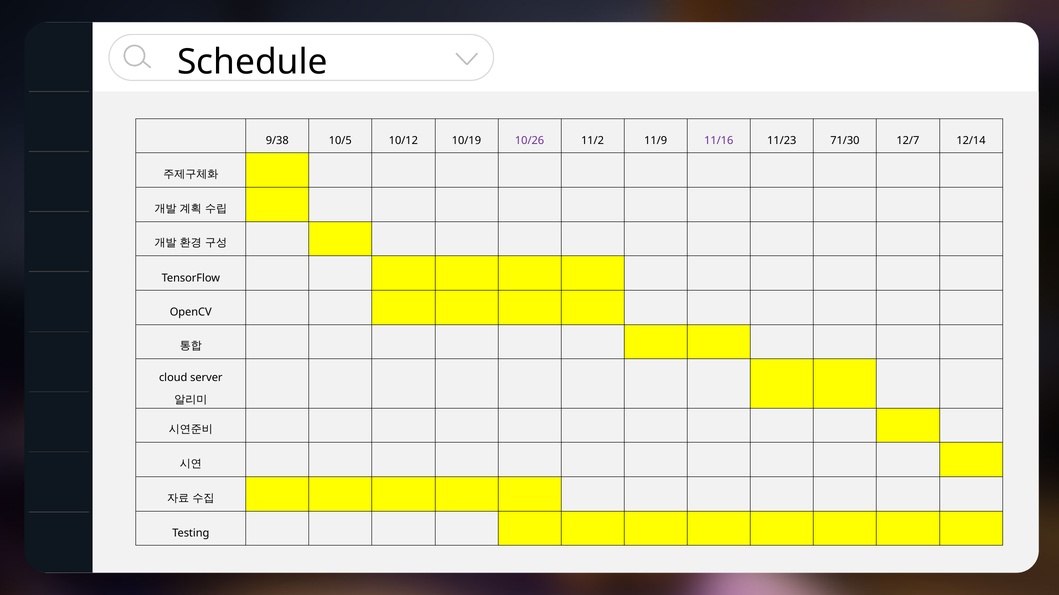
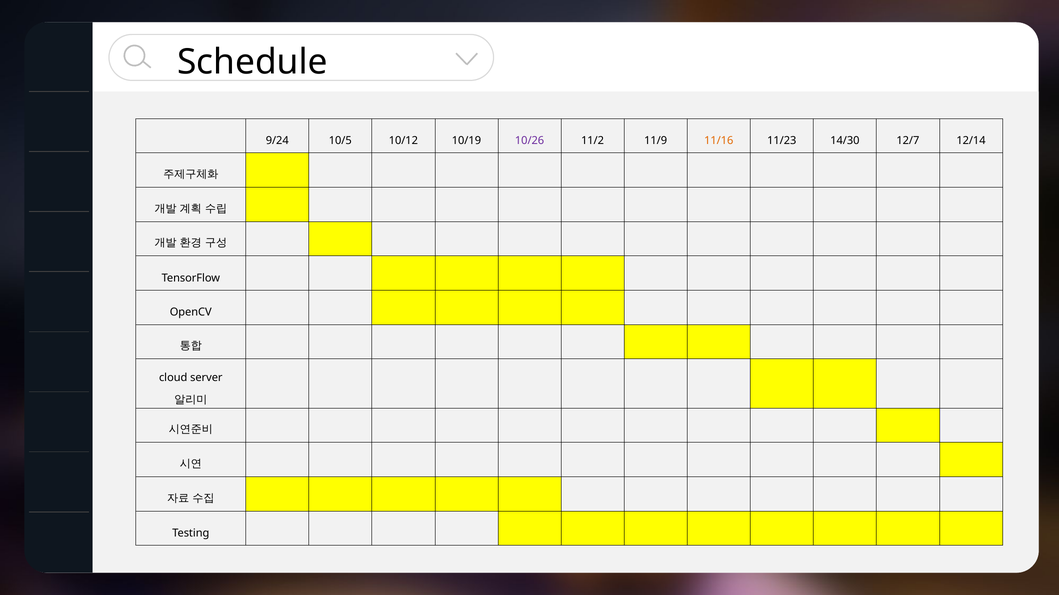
9/38: 9/38 -> 9/24 (277, 141)
11/16 colour: purple -> orange (719, 141)
71/30: 71/30 -> 14/30 (845, 141)
